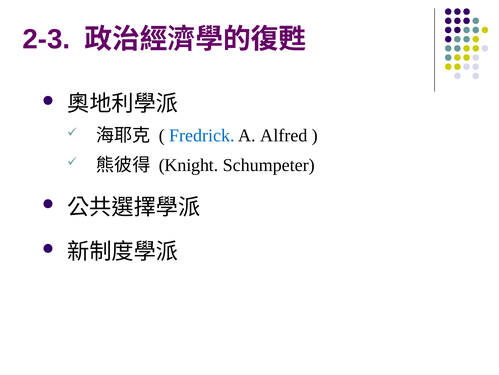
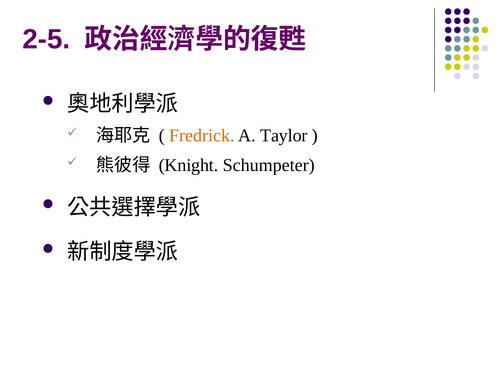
2-3: 2-3 -> 2-5 (46, 39)
Fredrick colour: blue -> orange (202, 135)
Alfred: Alfred -> Taylor (284, 135)
